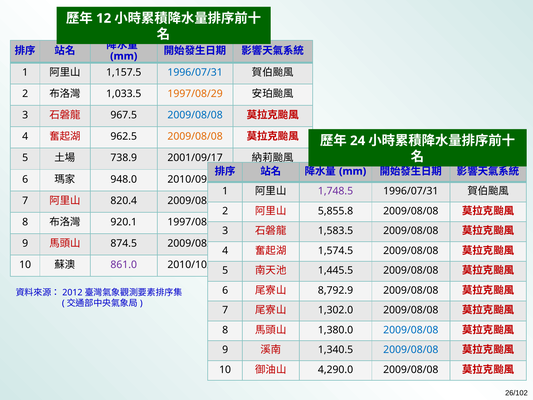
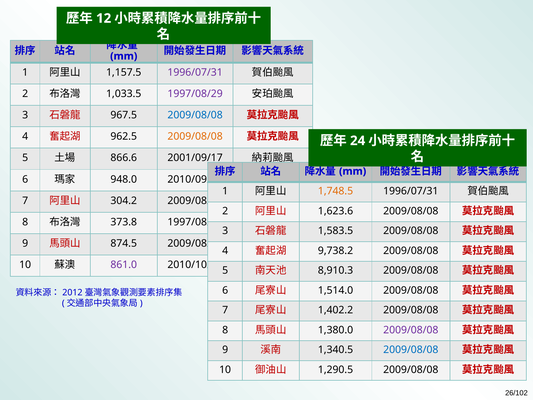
1996/07/31 colour: blue -> purple (195, 72)
1997/08/29 colour: orange -> purple (195, 94)
738.9: 738.9 -> 866.6 (124, 158)
1,748.5 colour: purple -> orange (336, 191)
820.4: 820.4 -> 304.2 (124, 201)
5,855.8: 5,855.8 -> 1,623.6 (336, 211)
920.1: 920.1 -> 373.8 (124, 222)
1,574.5: 1,574.5 -> 9,738.2 (336, 250)
1,445.5: 1,445.5 -> 8,910.3 (336, 270)
8,792.9: 8,792.9 -> 1,514.0 (336, 290)
1,302.0: 1,302.0 -> 1,402.2 (336, 310)
2009/08/08 colour: blue -> purple (411, 330)
4,290.0: 4,290.0 -> 1,290.5 (336, 369)
